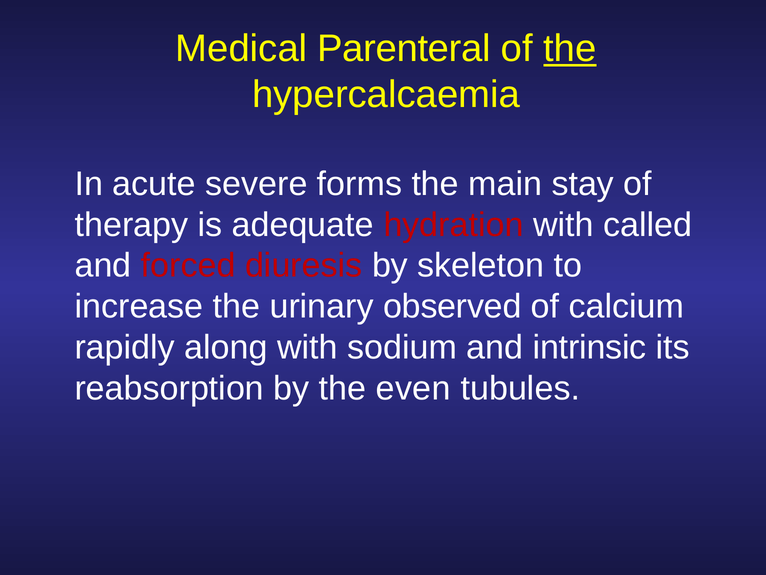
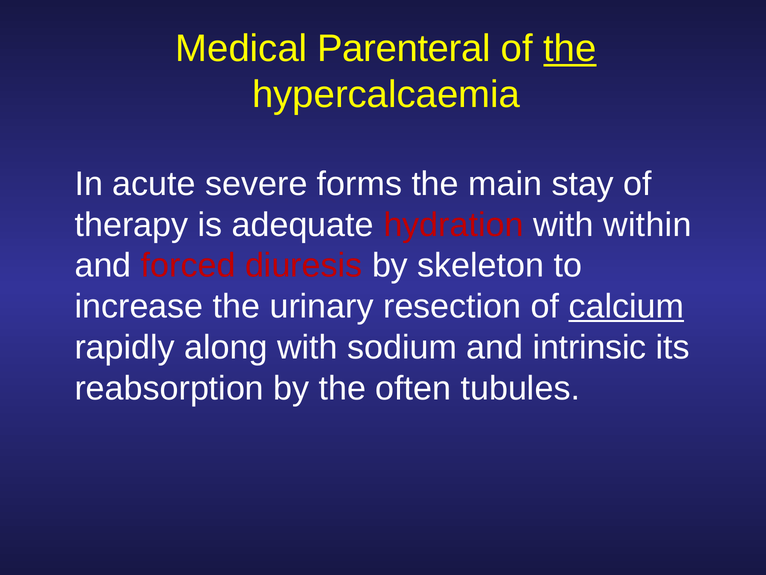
called: called -> within (647, 225)
observed: observed -> resection (452, 306)
calcium underline: none -> present (626, 306)
even: even -> often (413, 388)
